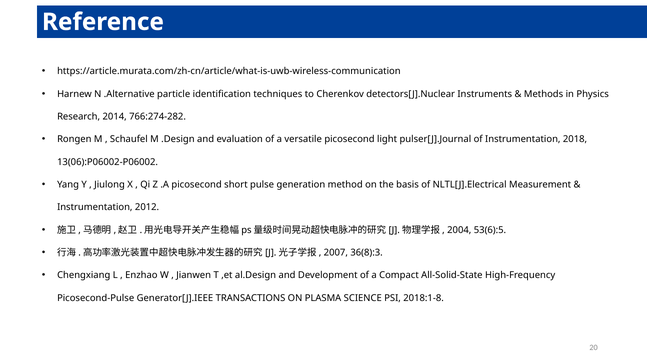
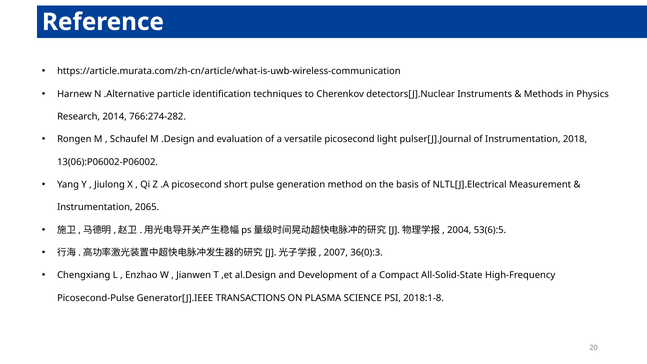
2012: 2012 -> 2065 (147, 207)
36(8):3: 36(8):3 -> 36(0):3 (367, 253)
